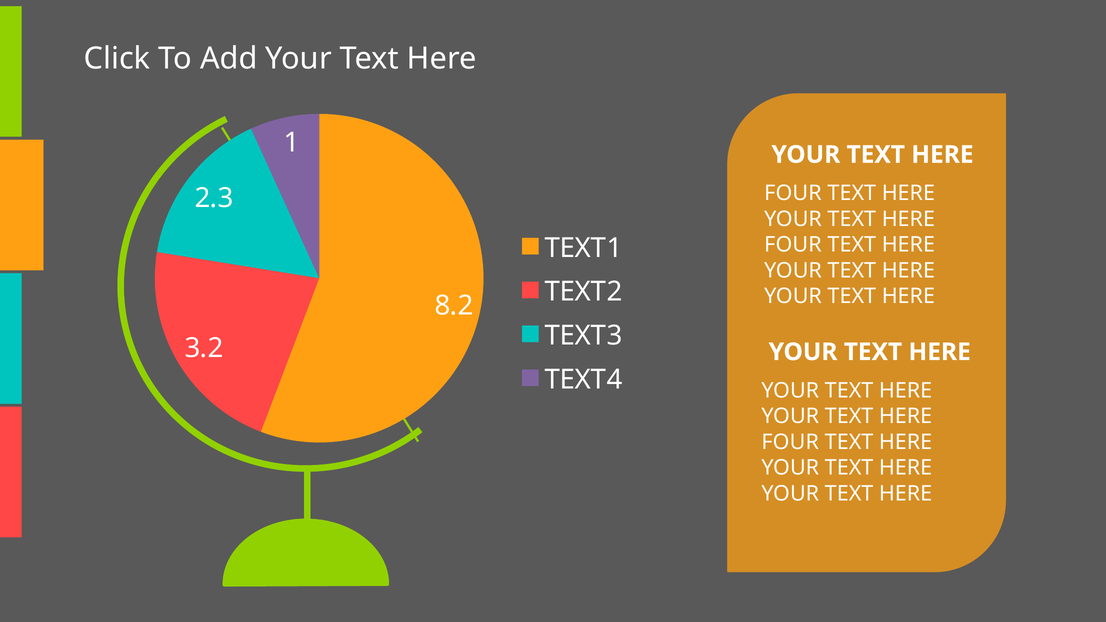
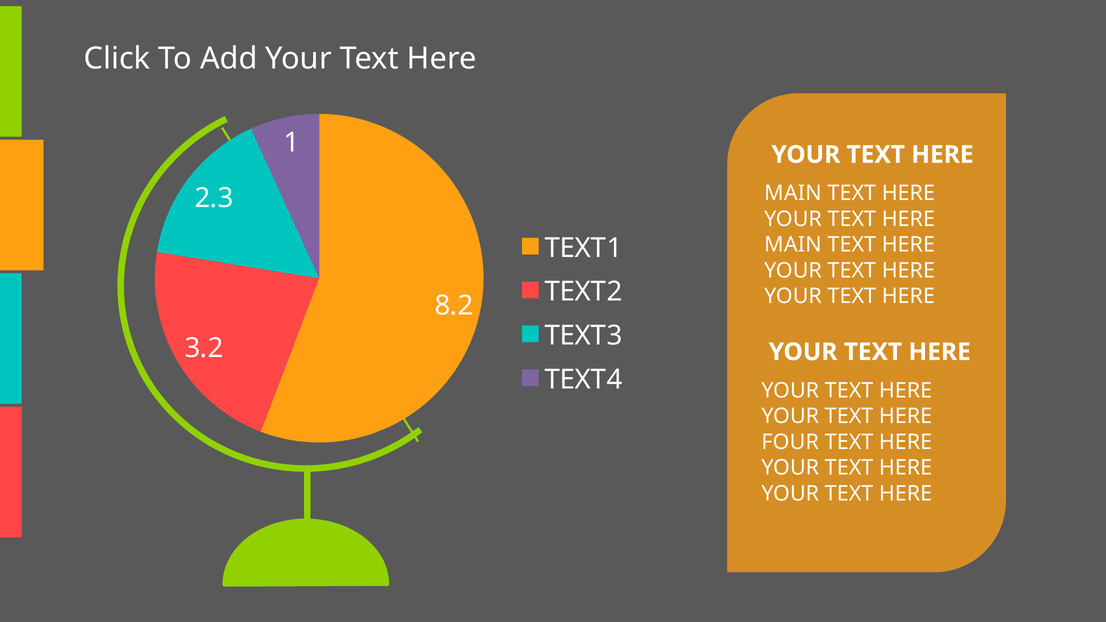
FOUR: FOUR -> MAIN (793, 193)
FOUR: FOUR -> MAIN (793, 245)
